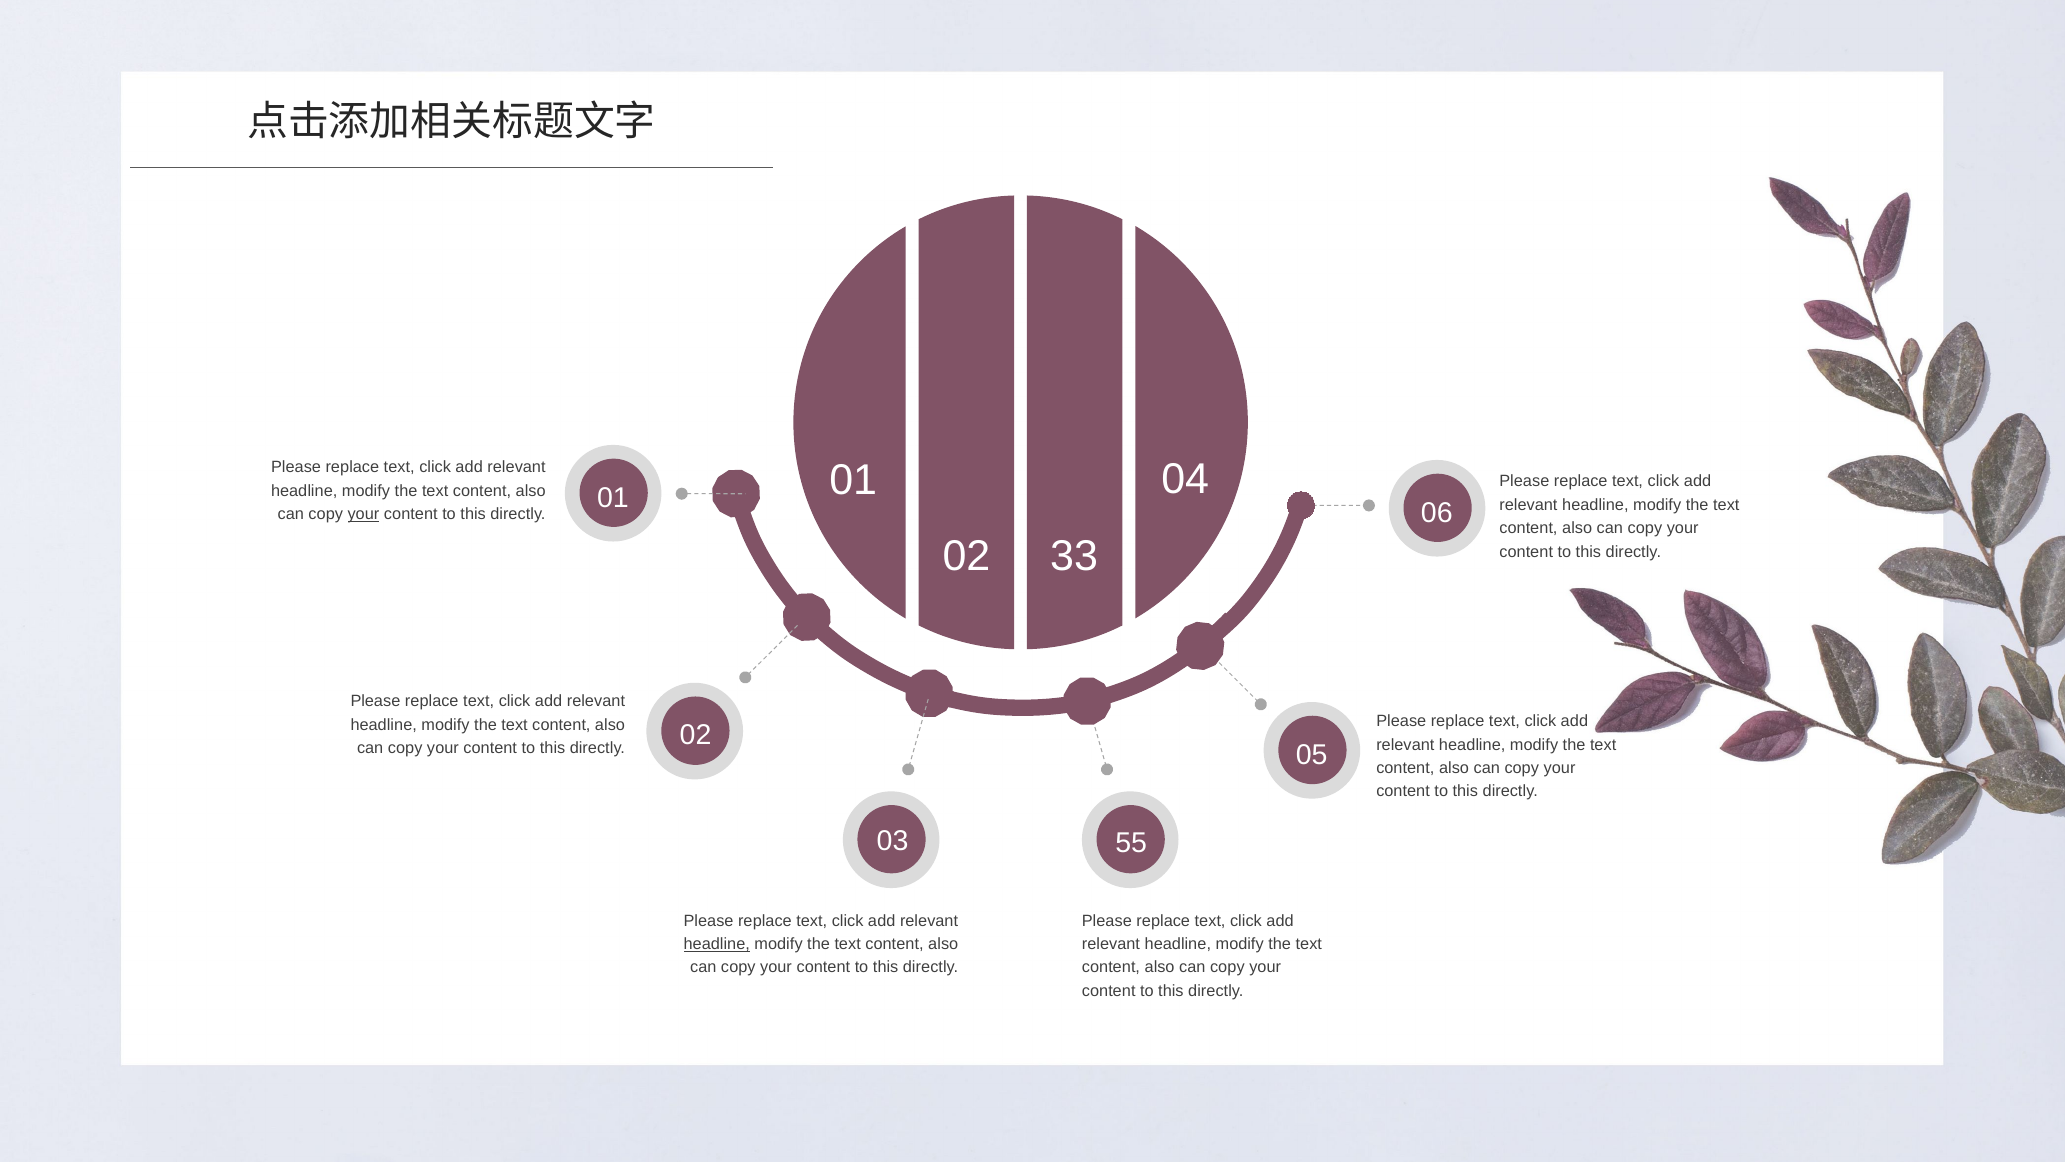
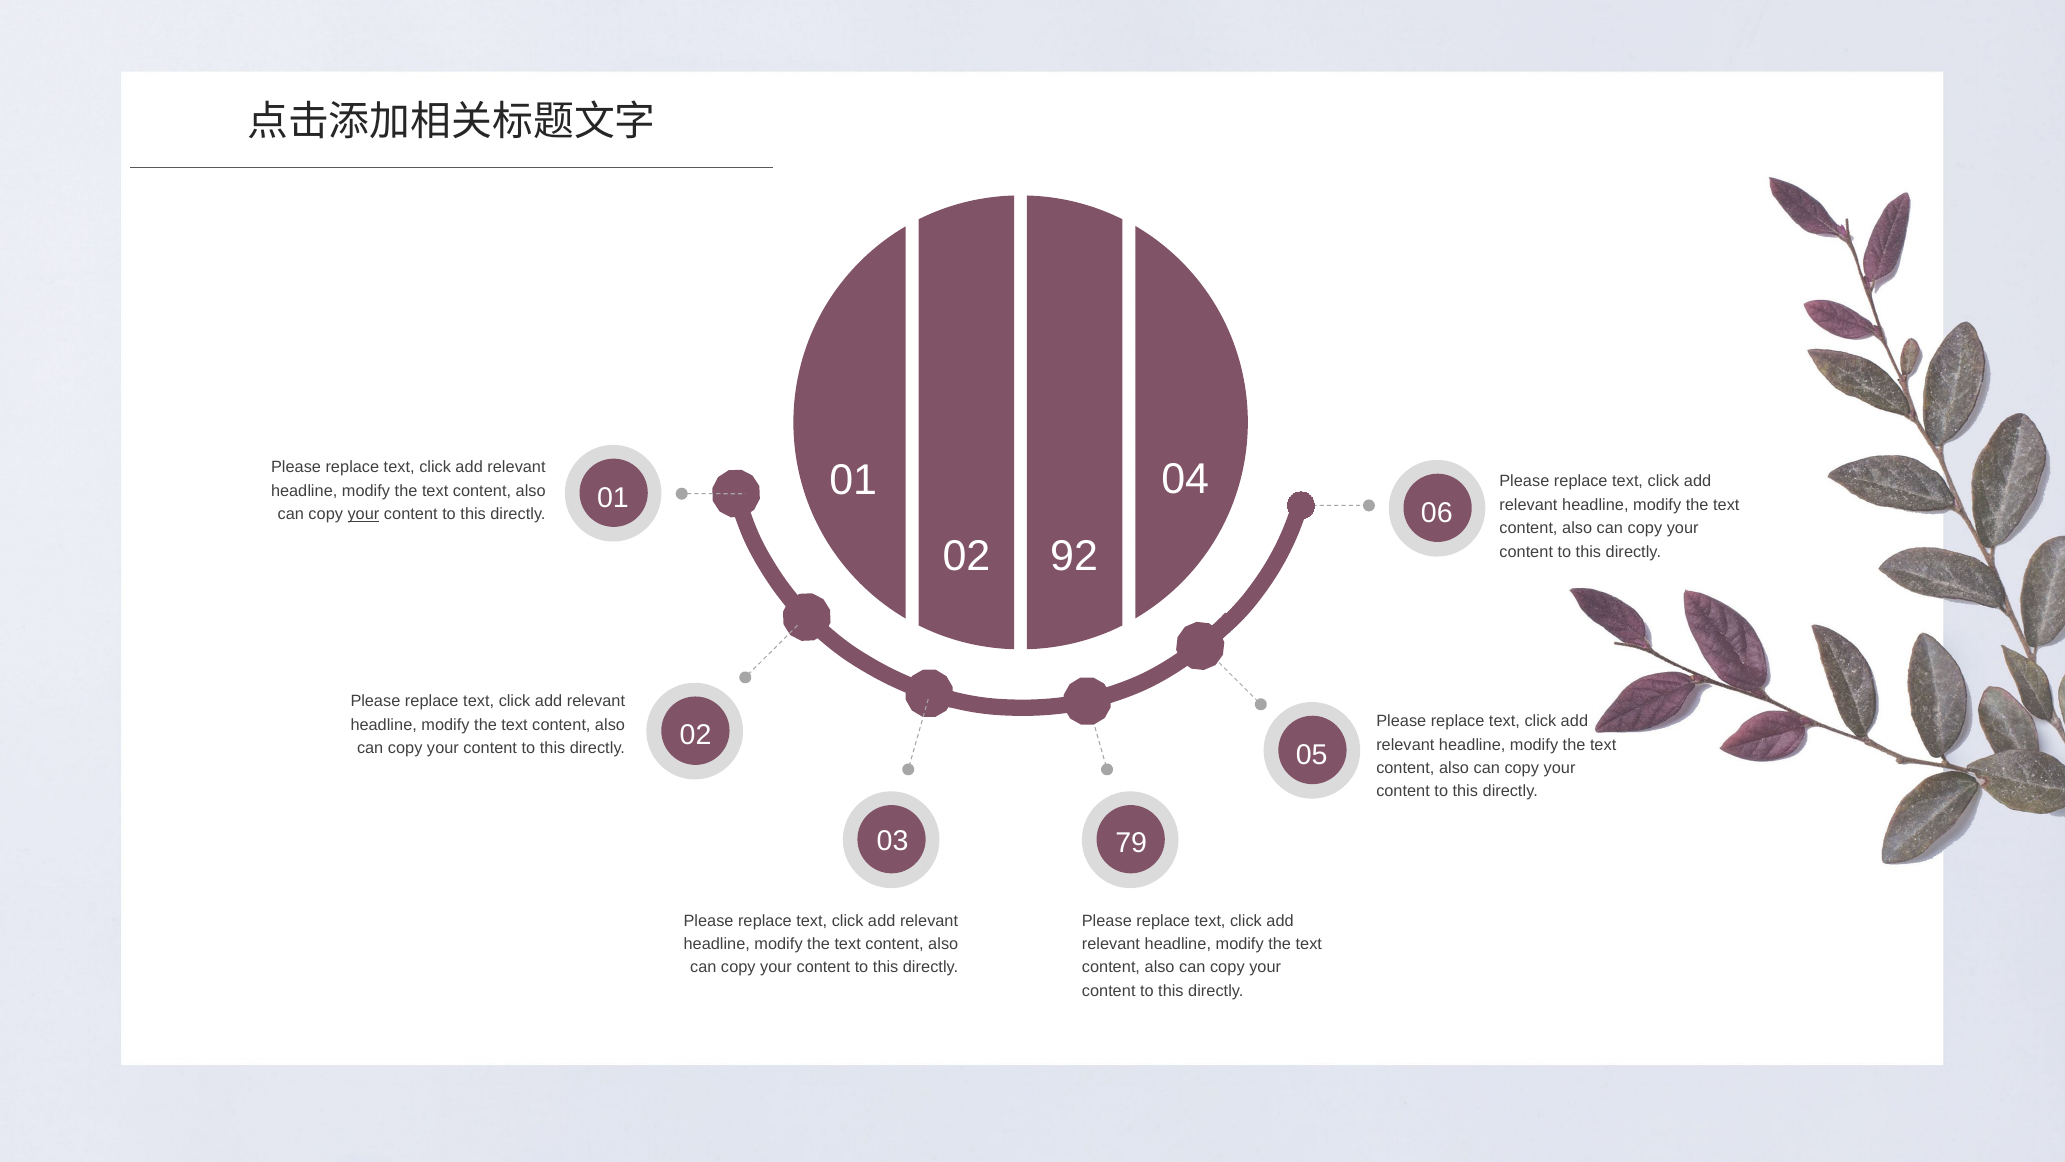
33: 33 -> 92 (1074, 556)
55: 55 -> 79 (1131, 843)
headline underline: present -> none (717, 944)
